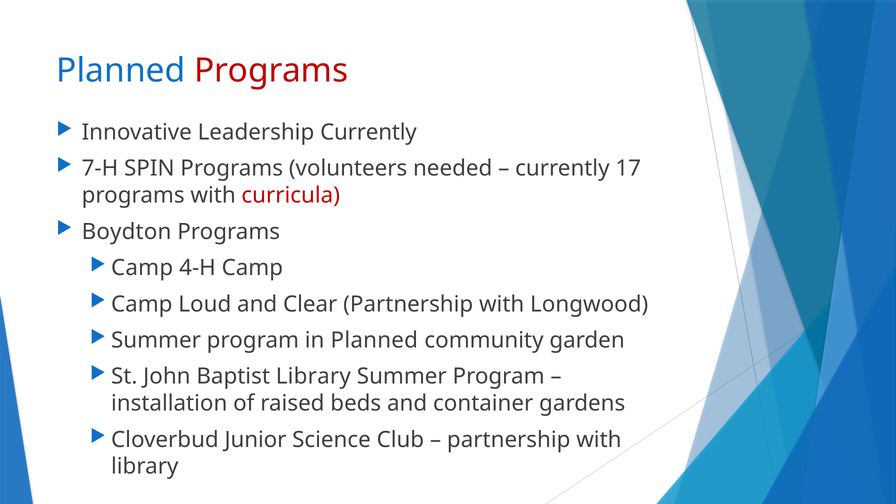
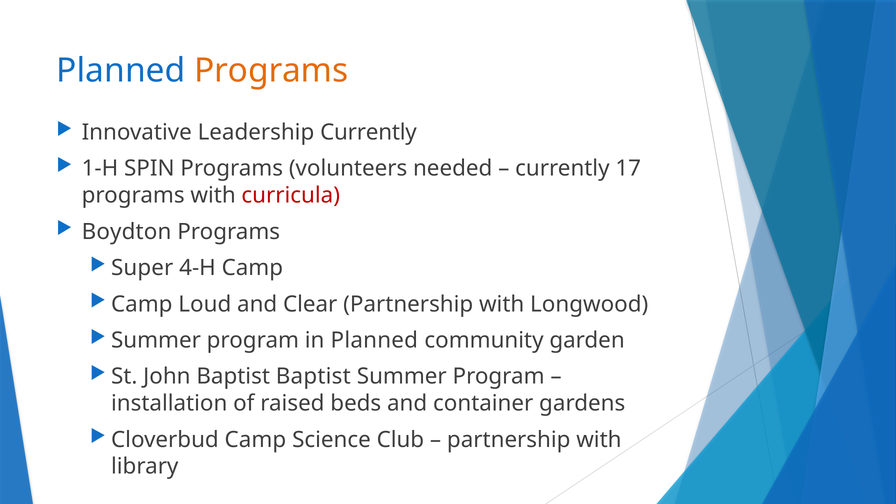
Programs colour: red -> orange (271, 71)
7-H: 7-H -> 1-H (100, 169)
Camp: Camp -> Super (142, 268)
Baptist Library: Library -> Baptist (313, 377)
Cloverbud Junior: Junior -> Camp (255, 440)
